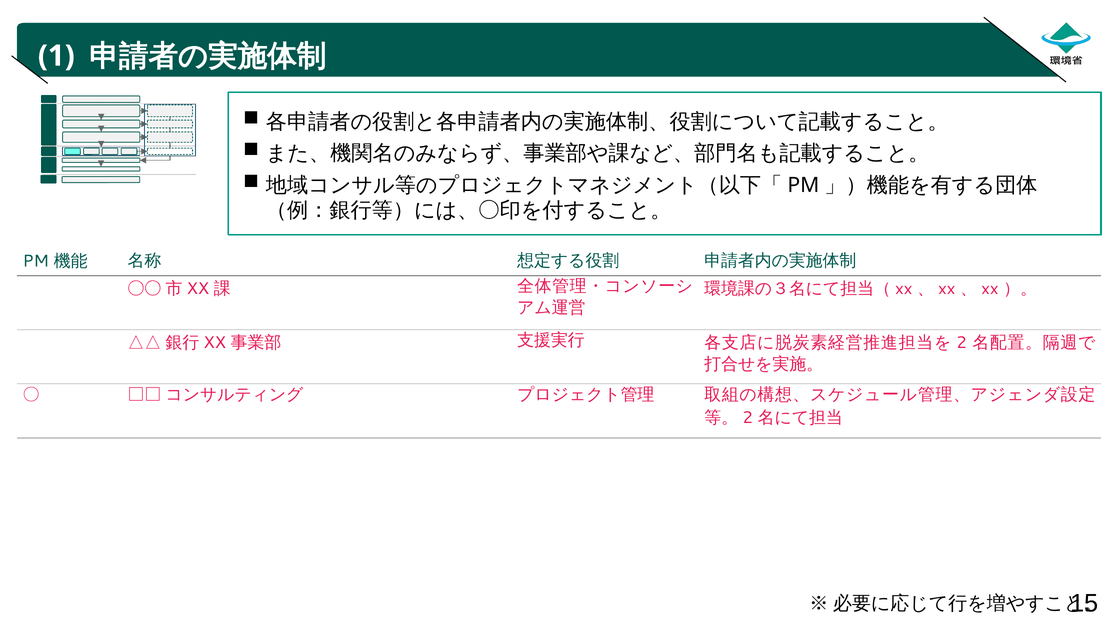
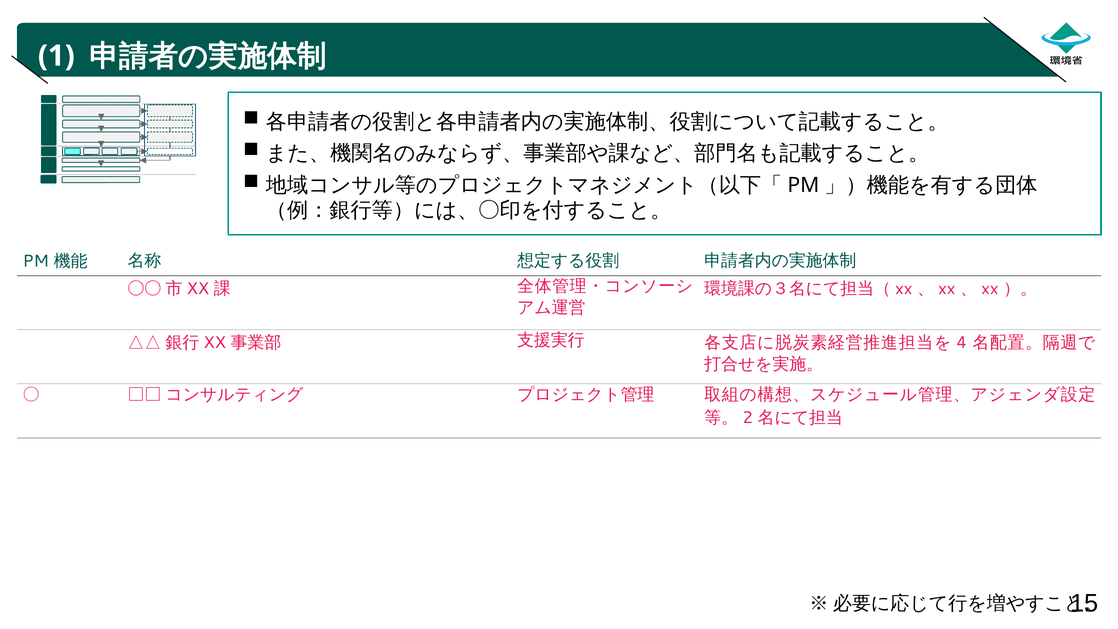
2: 2 -> 4 (962, 342)
